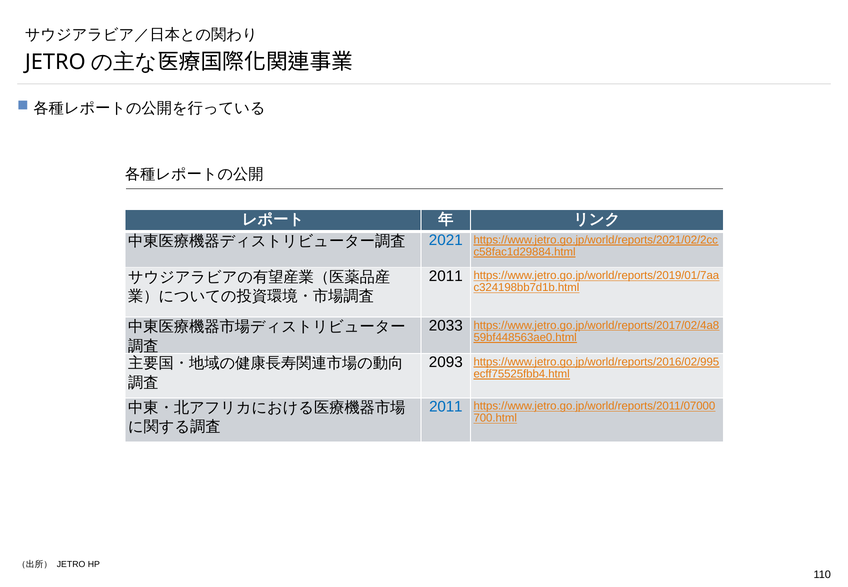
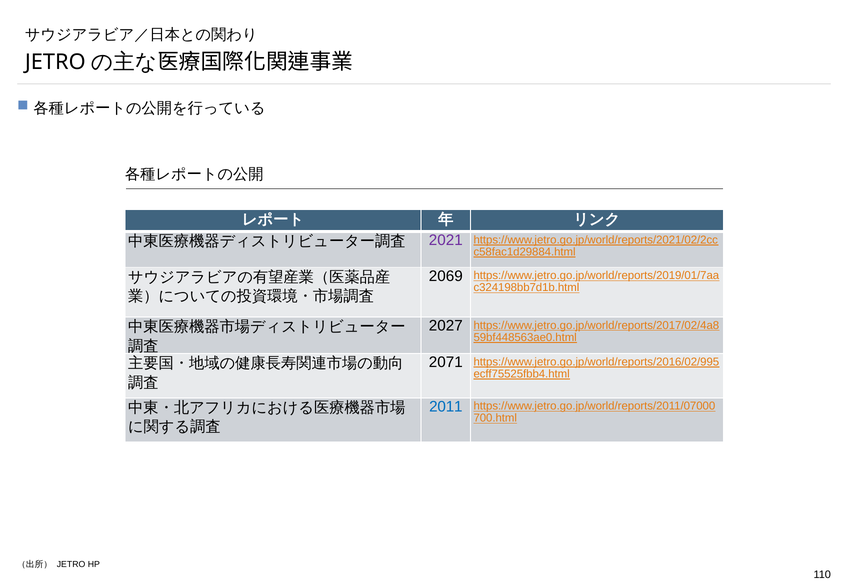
2021 colour: blue -> purple (446, 240)
2011: 2011 -> 2069 (446, 276)
2033: 2033 -> 2027 (446, 326)
2093: 2093 -> 2071 (446, 363)
